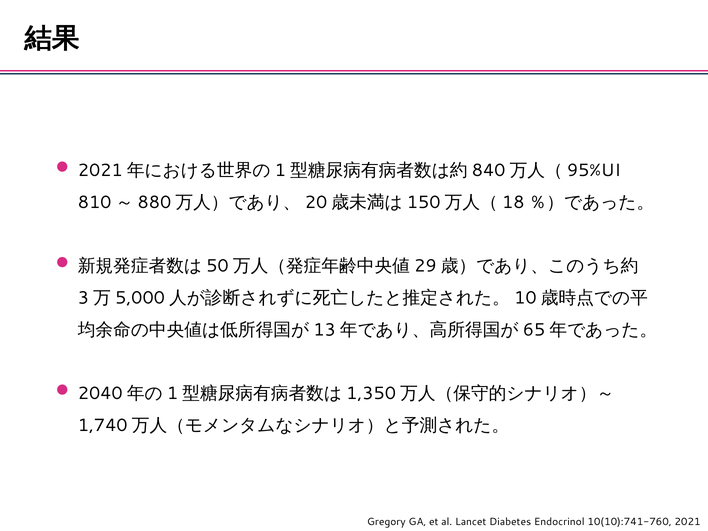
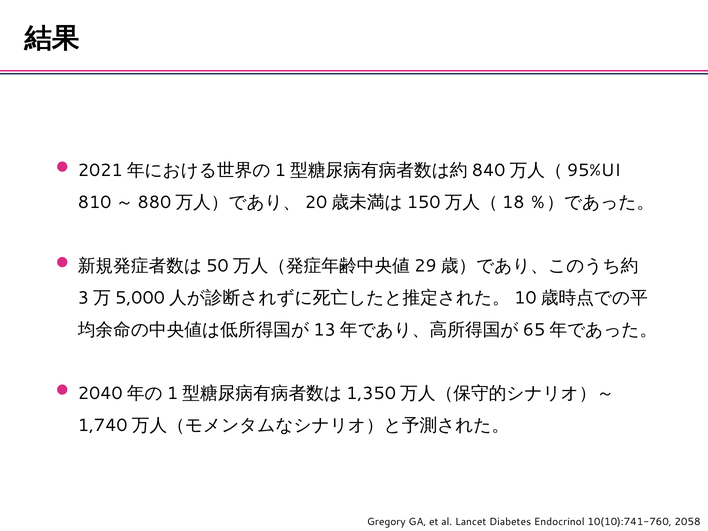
2021: 2021 -> 2058 (688, 522)
